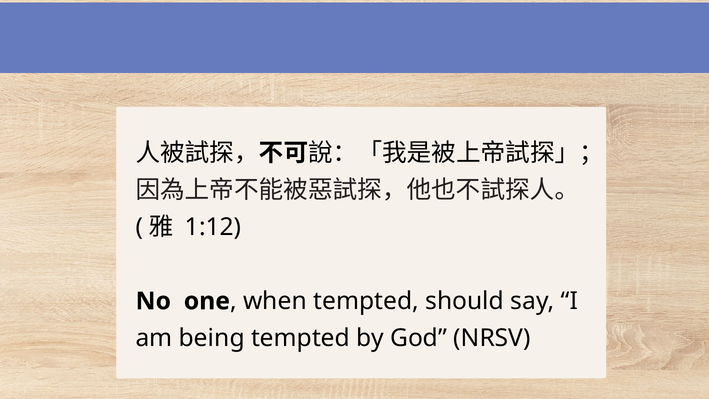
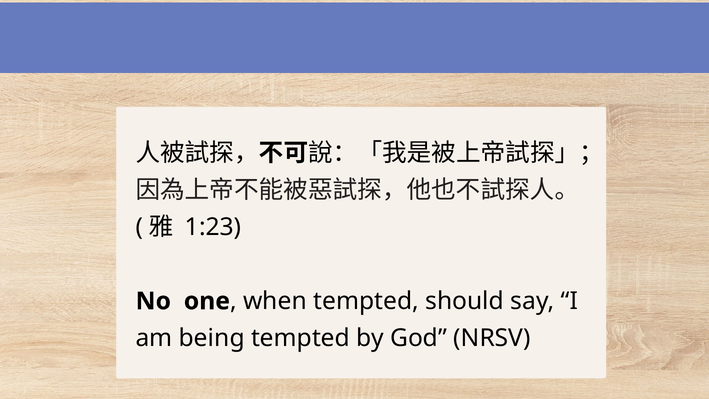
1:12: 1:12 -> 1:23 (213, 227)
